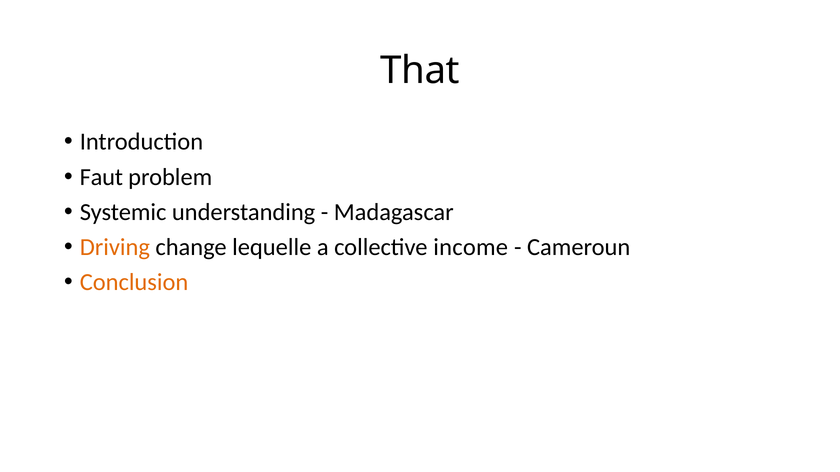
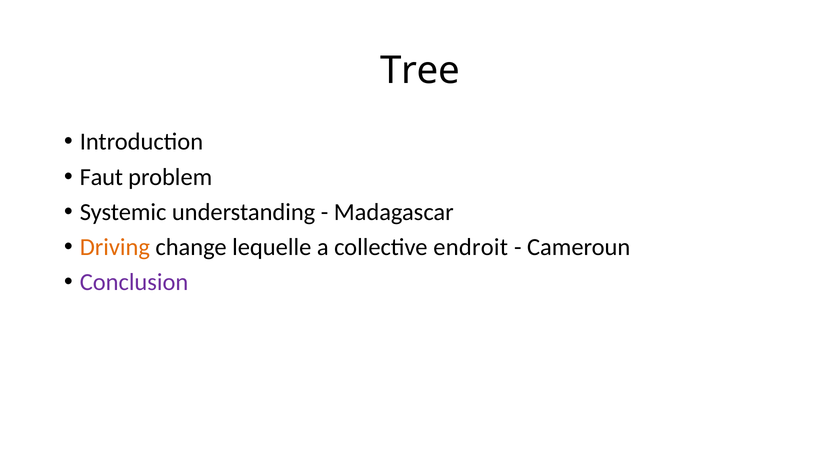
That: That -> Tree (420, 71)
income: income -> endroit (471, 247)
Conclusion colour: orange -> purple (134, 283)
